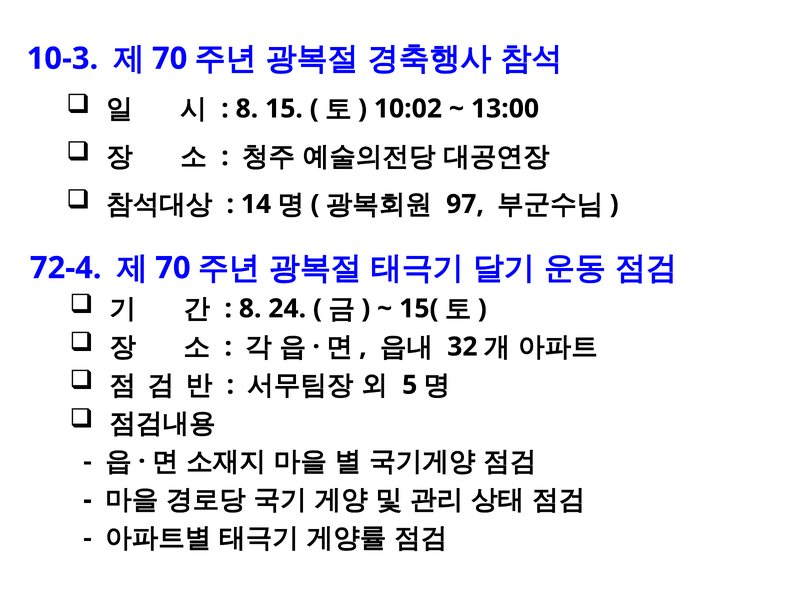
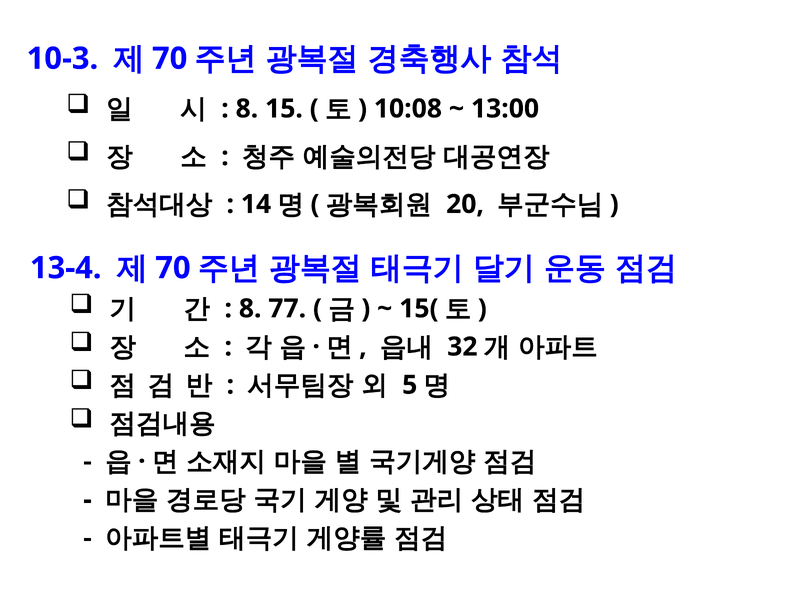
10:02: 10:02 -> 10:08 (408, 109)
97: 97 -> 20 (465, 204)
72-4: 72-4 -> 13-4 (66, 268)
24: 24 -> 77 (287, 309)
